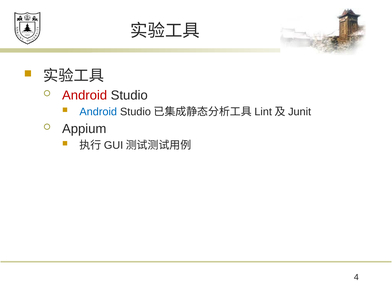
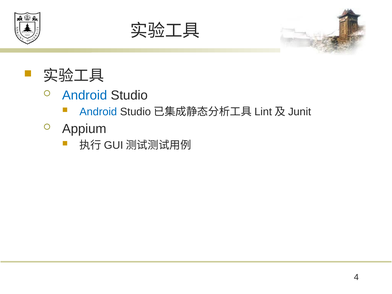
Android colour: red -> blue (85, 95)
